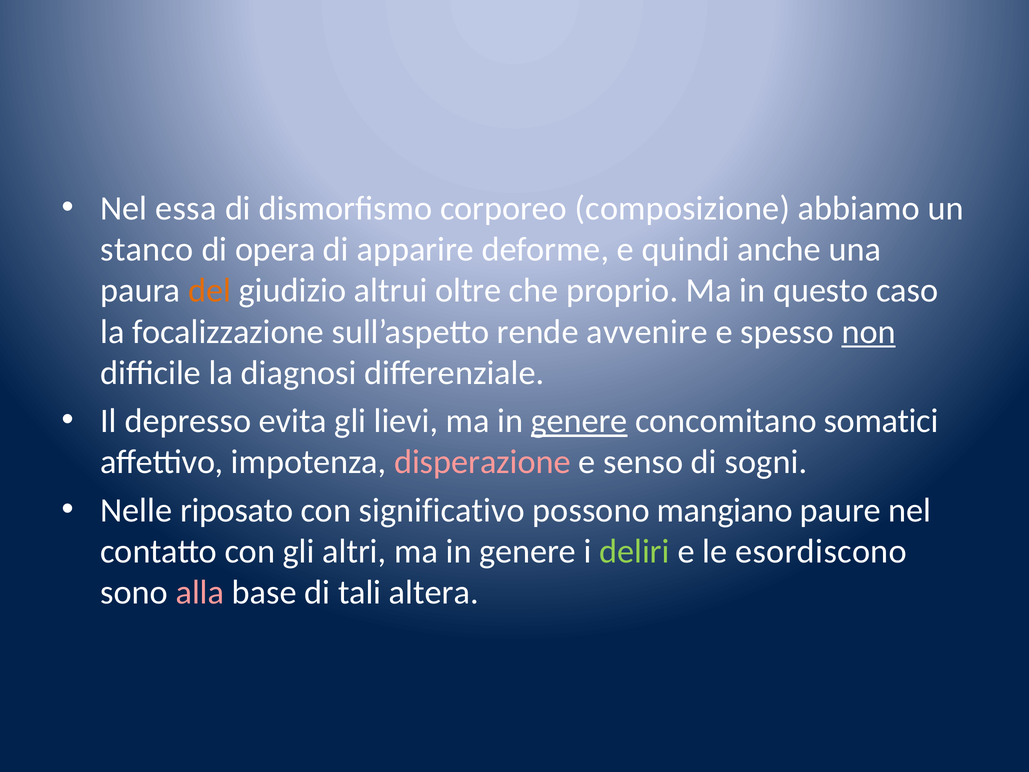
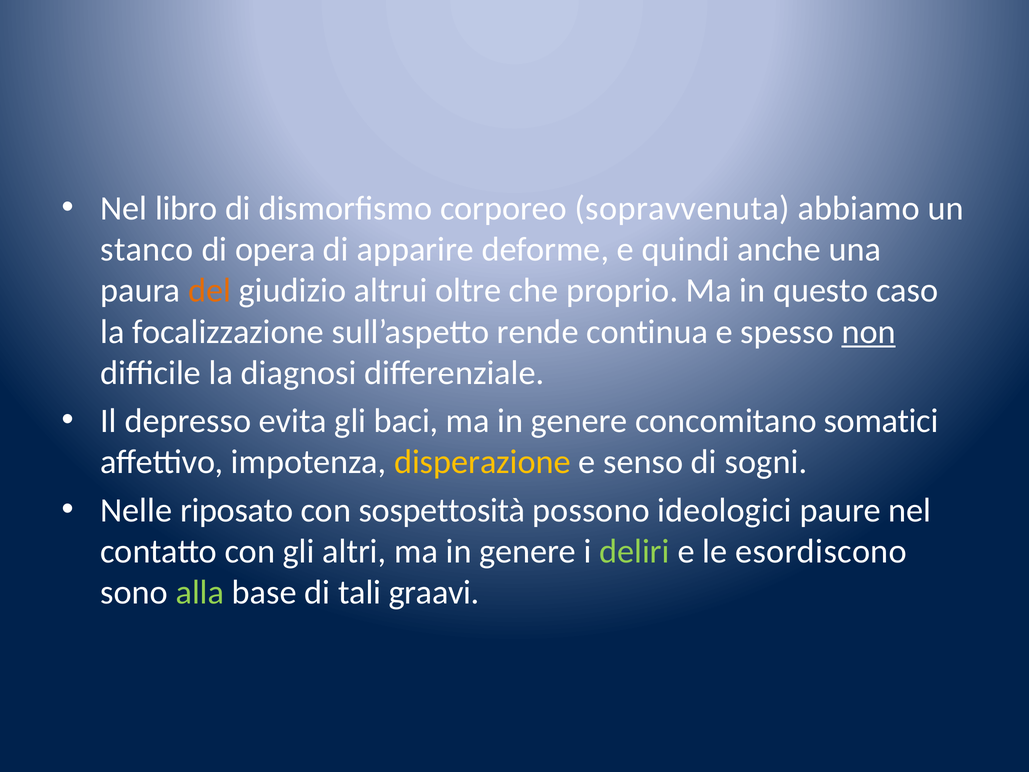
essa: essa -> libro (186, 208)
composizione: composizione -> sopravvenuta (682, 208)
avvenire: avvenire -> continua (647, 332)
lievi: lievi -> baci (406, 421)
genere underline: present -> none (579, 421)
disperazione colour: pink -> yellow (482, 462)
significativo: significativo -> sospettosità (442, 510)
mangiano: mangiano -> ideologici (724, 510)
alla colour: pink -> light green (200, 592)
altera: altera -> graavi (434, 592)
